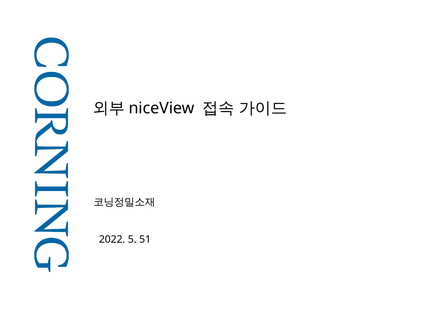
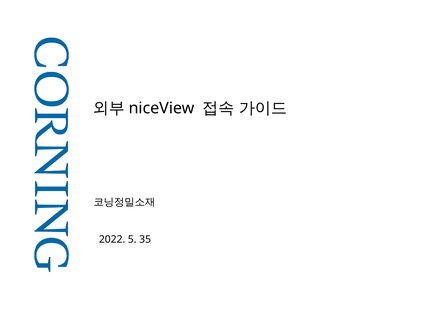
51: 51 -> 35 (145, 239)
